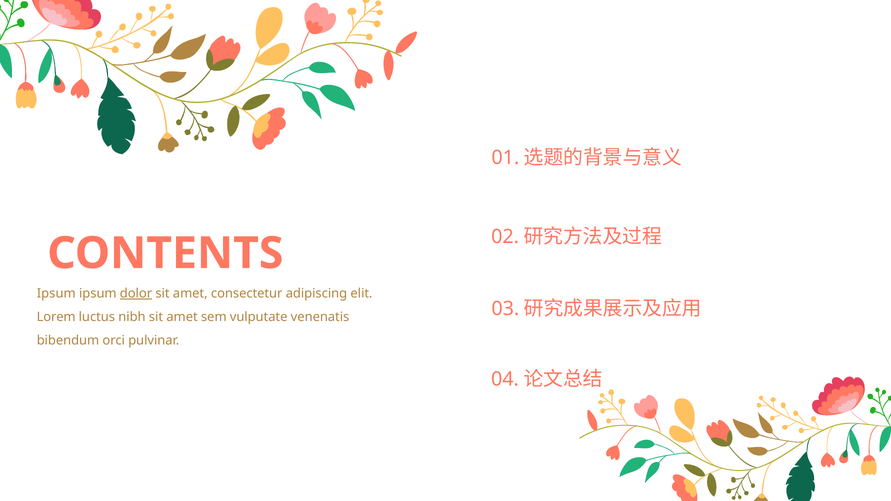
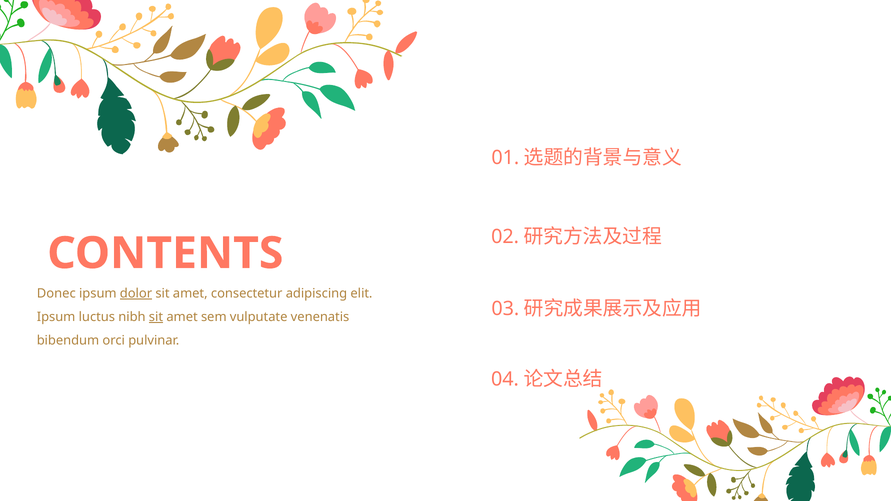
Ipsum: Ipsum -> Donec (56, 294)
Lorem: Lorem -> Ipsum (56, 317)
sit underline: none -> present (156, 317)
